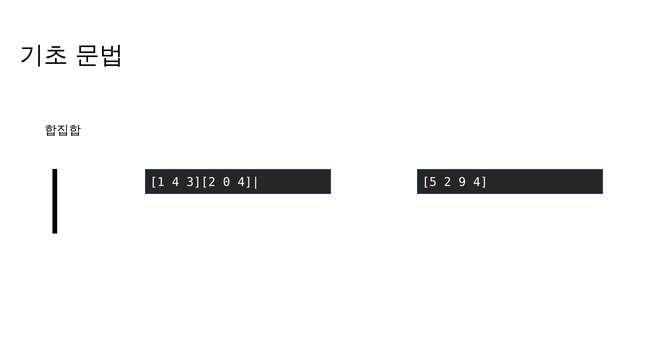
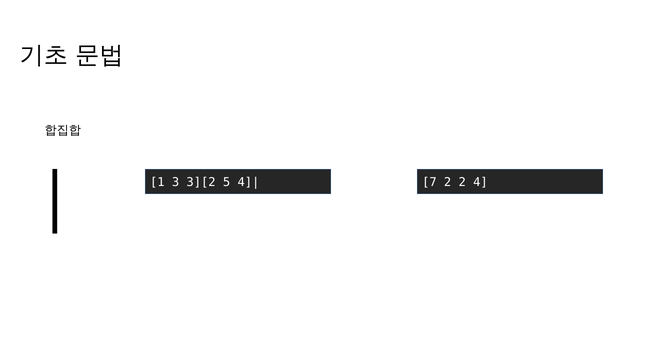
1 4: 4 -> 3 (176, 183)
0: 0 -> 5 (227, 183)
5: 5 -> 7 (429, 183)
2 9: 9 -> 2 (462, 183)
